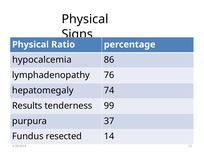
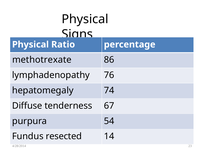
hypocalcemia: hypocalcemia -> methotrexate (42, 60)
Results: Results -> Diffuse (27, 106)
99: 99 -> 67 (109, 106)
37: 37 -> 54 (109, 121)
